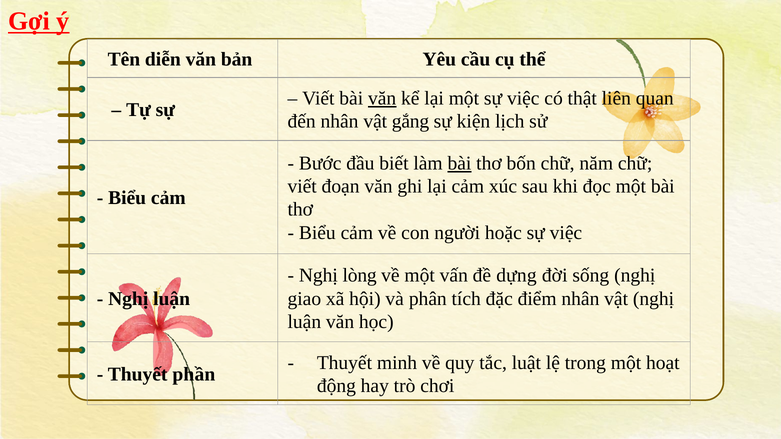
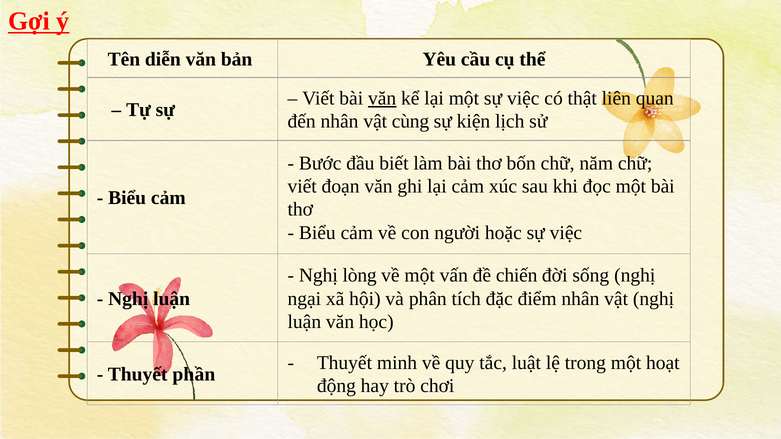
gắng: gắng -> cùng (411, 122)
bài underline: present -> none (459, 163)
dựng: dựng -> chiến (517, 276)
giao: giao -> ngại (304, 299)
